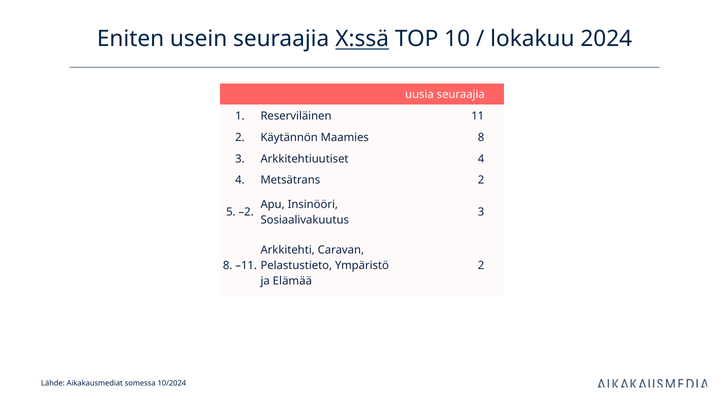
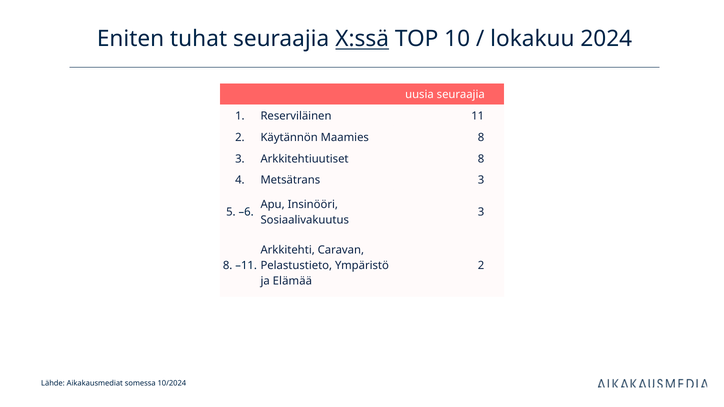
usein: usein -> tuhat (199, 39)
Arkkitehtiuutiset 4: 4 -> 8 (481, 159)
Metsätrans 2: 2 -> 3 (481, 180)
–2: –2 -> –6 (246, 212)
